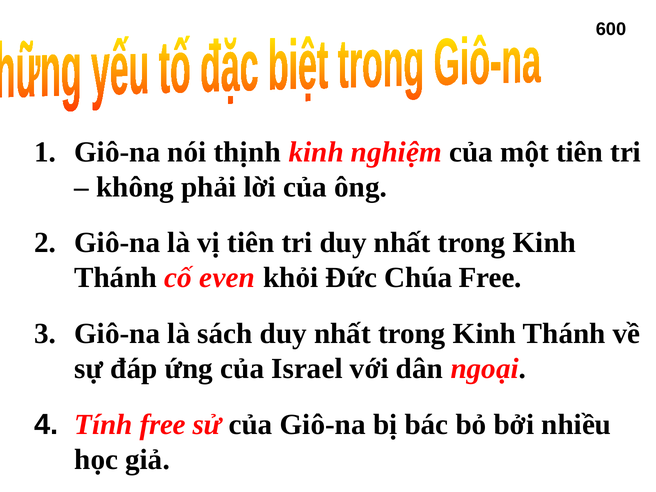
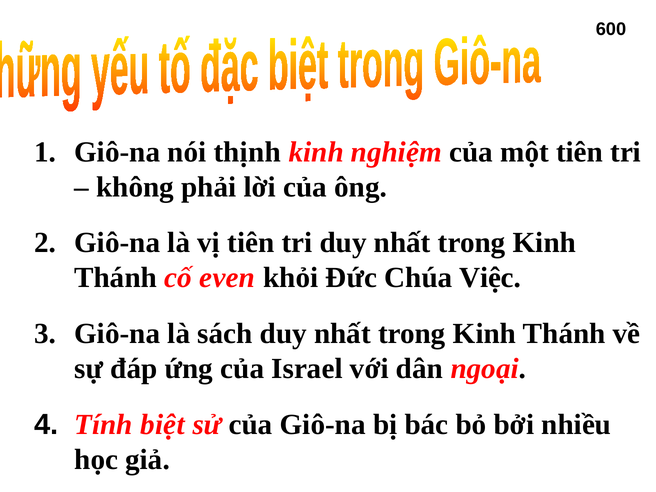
Chúa Free: Free -> Việc (490, 278)
Tính free: free -> biệt (162, 424)
